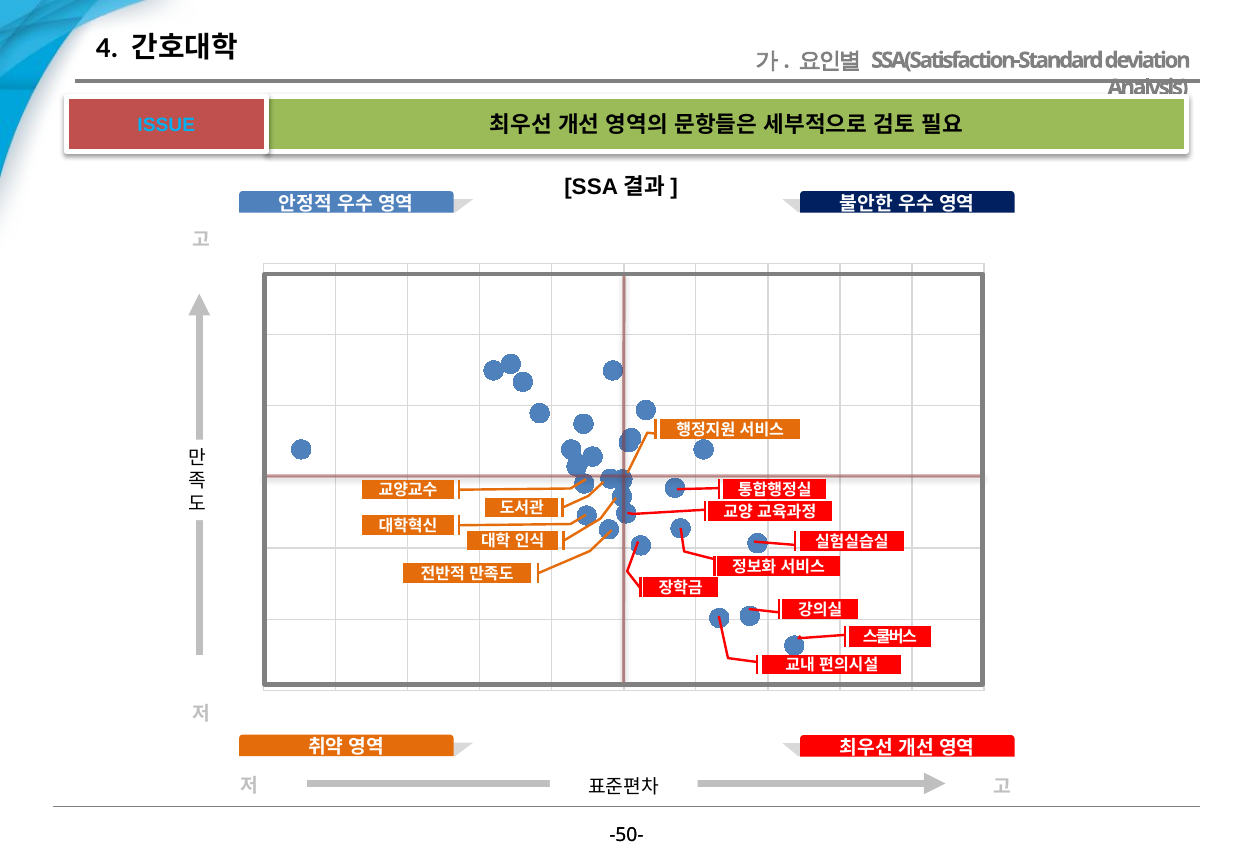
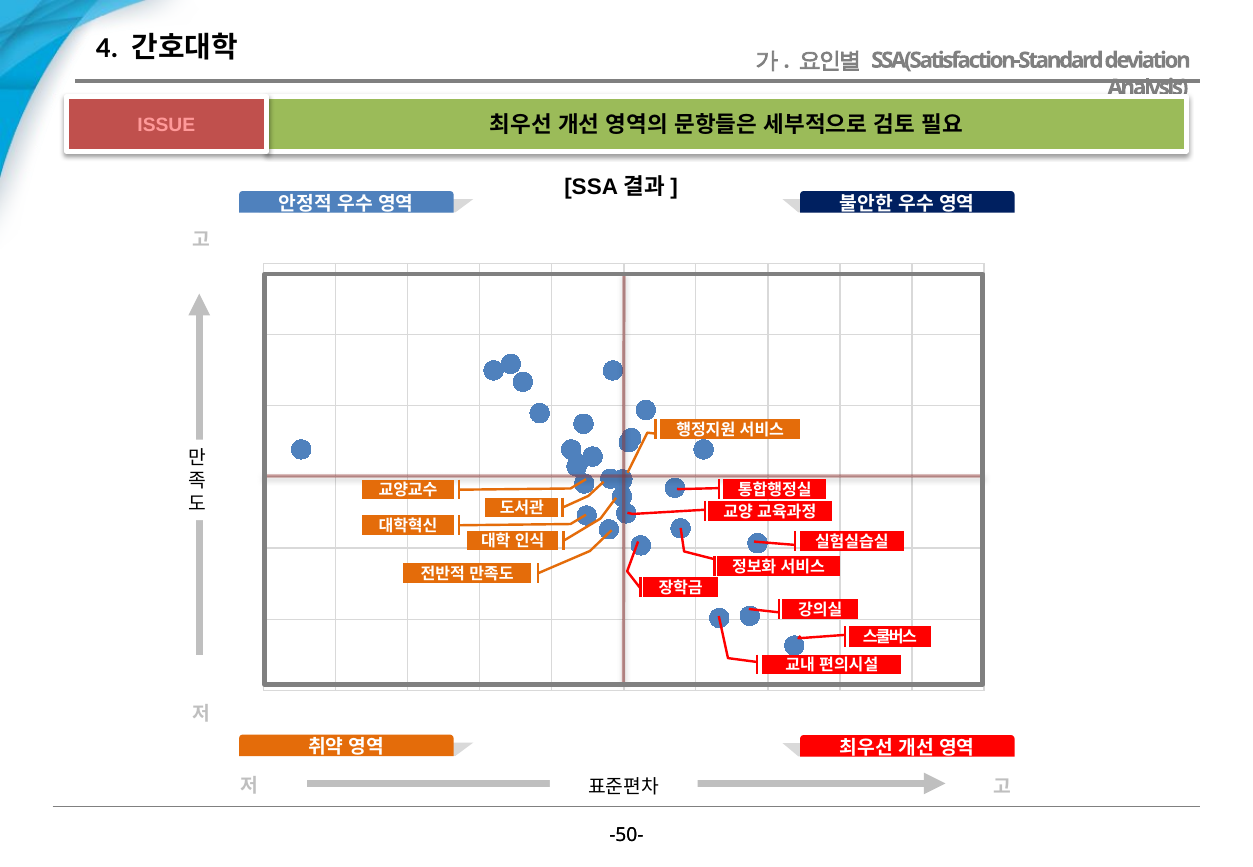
ISSUE colour: light blue -> pink (166, 125)
